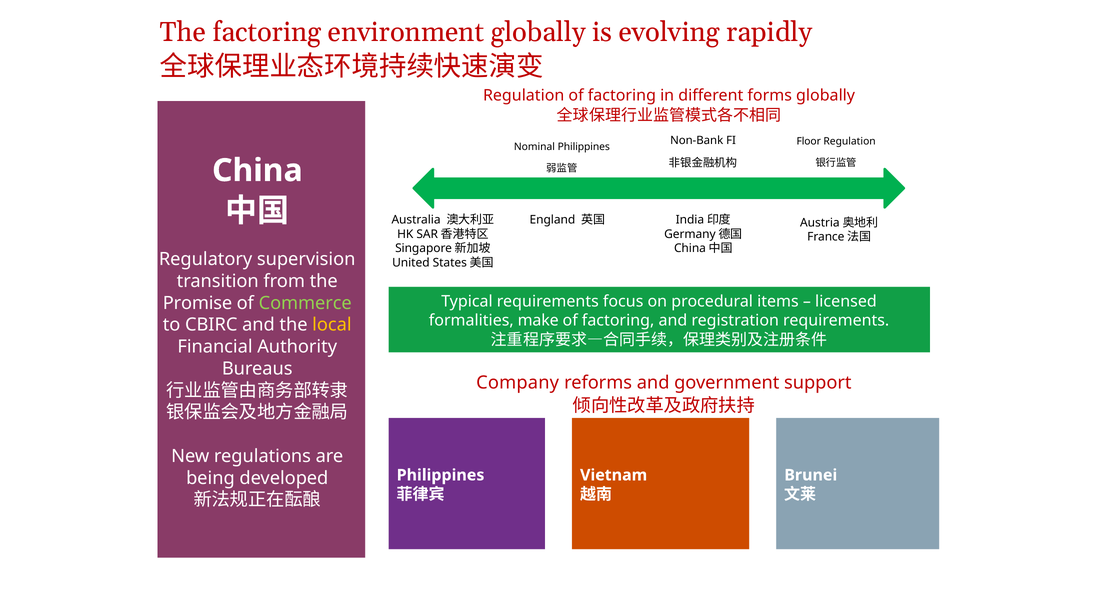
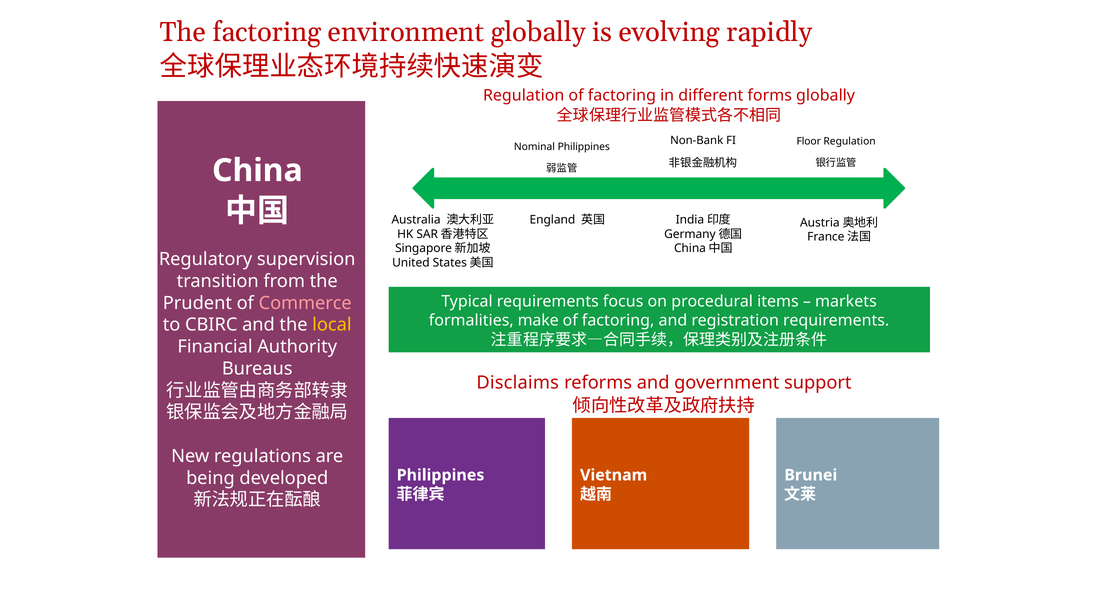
licensed: licensed -> markets (846, 302)
Promise: Promise -> Prudent (197, 303)
Commerce colour: light green -> pink (305, 303)
Company: Company -> Disclaims (518, 383)
